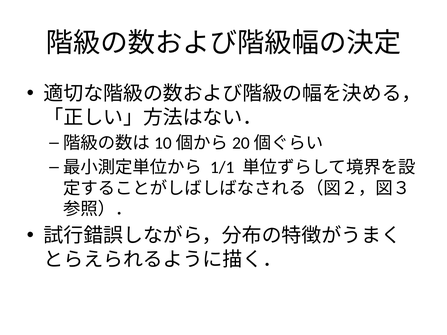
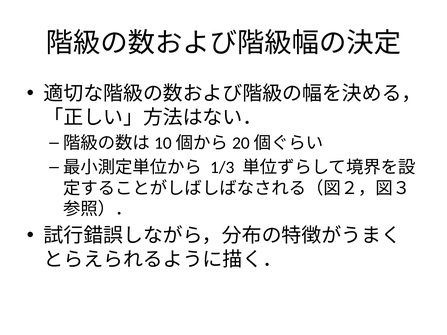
1/1: 1/1 -> 1/3 (222, 168)
